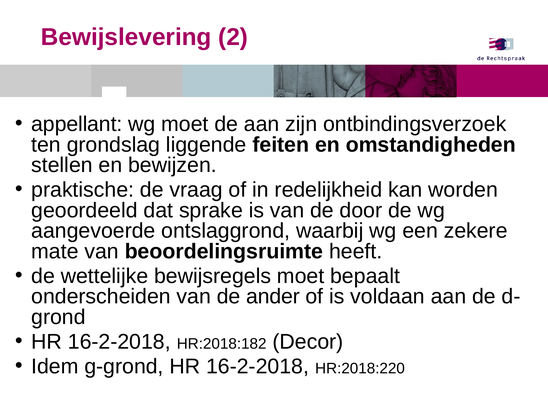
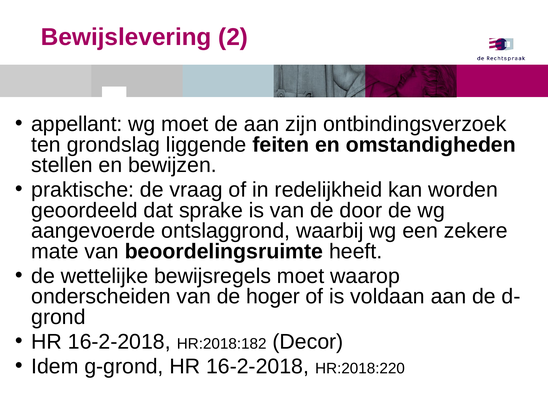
bepaalt: bepaalt -> waarop (365, 276)
ander: ander -> hoger (273, 297)
